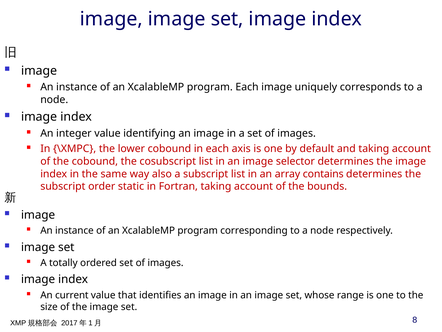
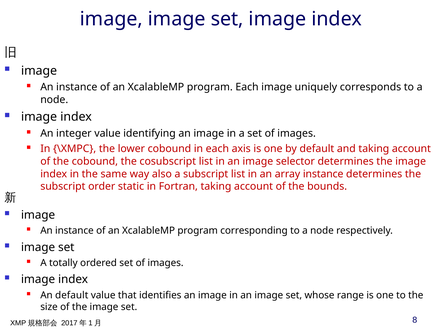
array contains: contains -> instance (323, 174)
An current: current -> default (72, 295)
